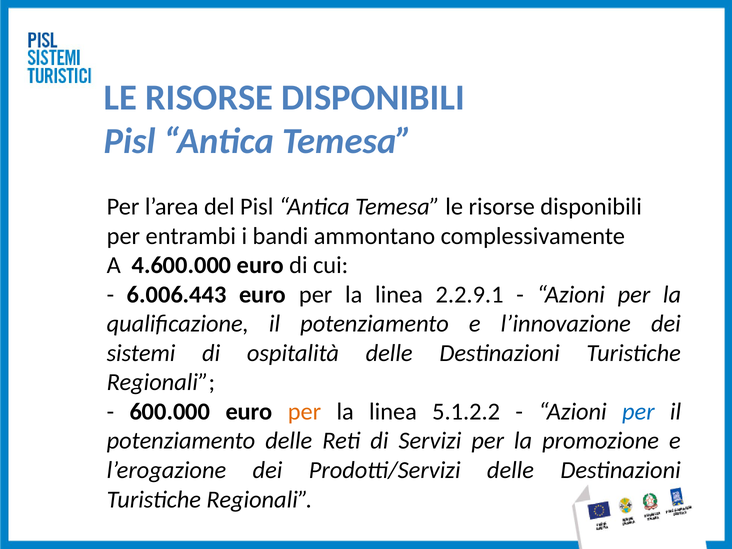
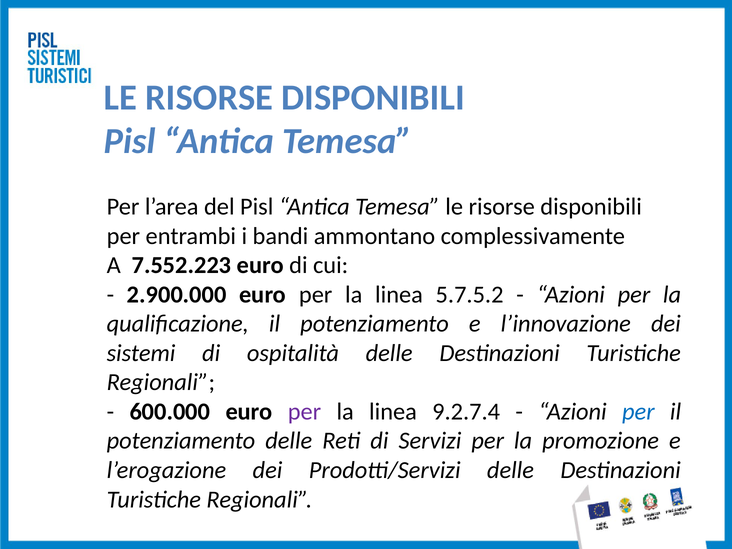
4.600.000: 4.600.000 -> 7.552.223 (181, 265)
6.006.443: 6.006.443 -> 2.900.000 (177, 295)
2.2.9.1: 2.2.9.1 -> 5.7.5.2 (470, 295)
per colour: orange -> purple (304, 412)
5.1.2.2: 5.1.2.2 -> 9.2.7.4 (466, 412)
